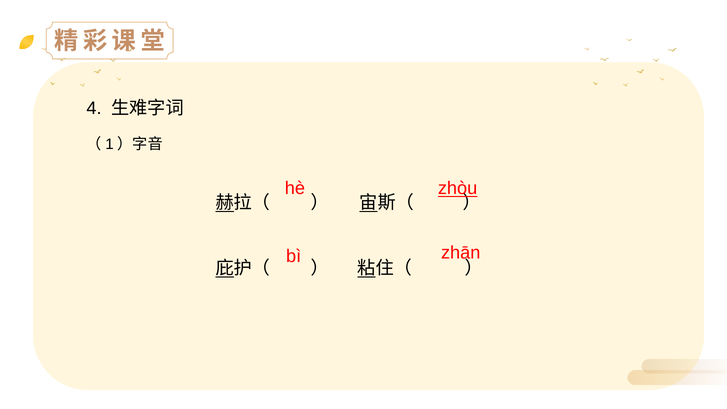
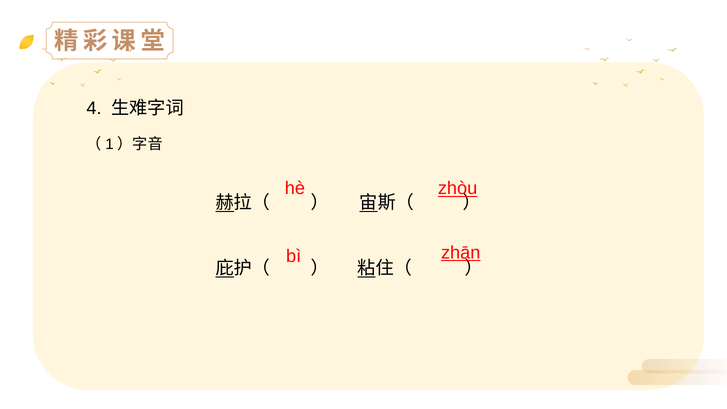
zhān underline: none -> present (461, 253)
